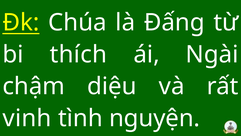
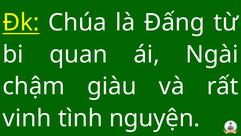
thích: thích -> quan (78, 54)
diệu: diệu -> giàu (112, 86)
